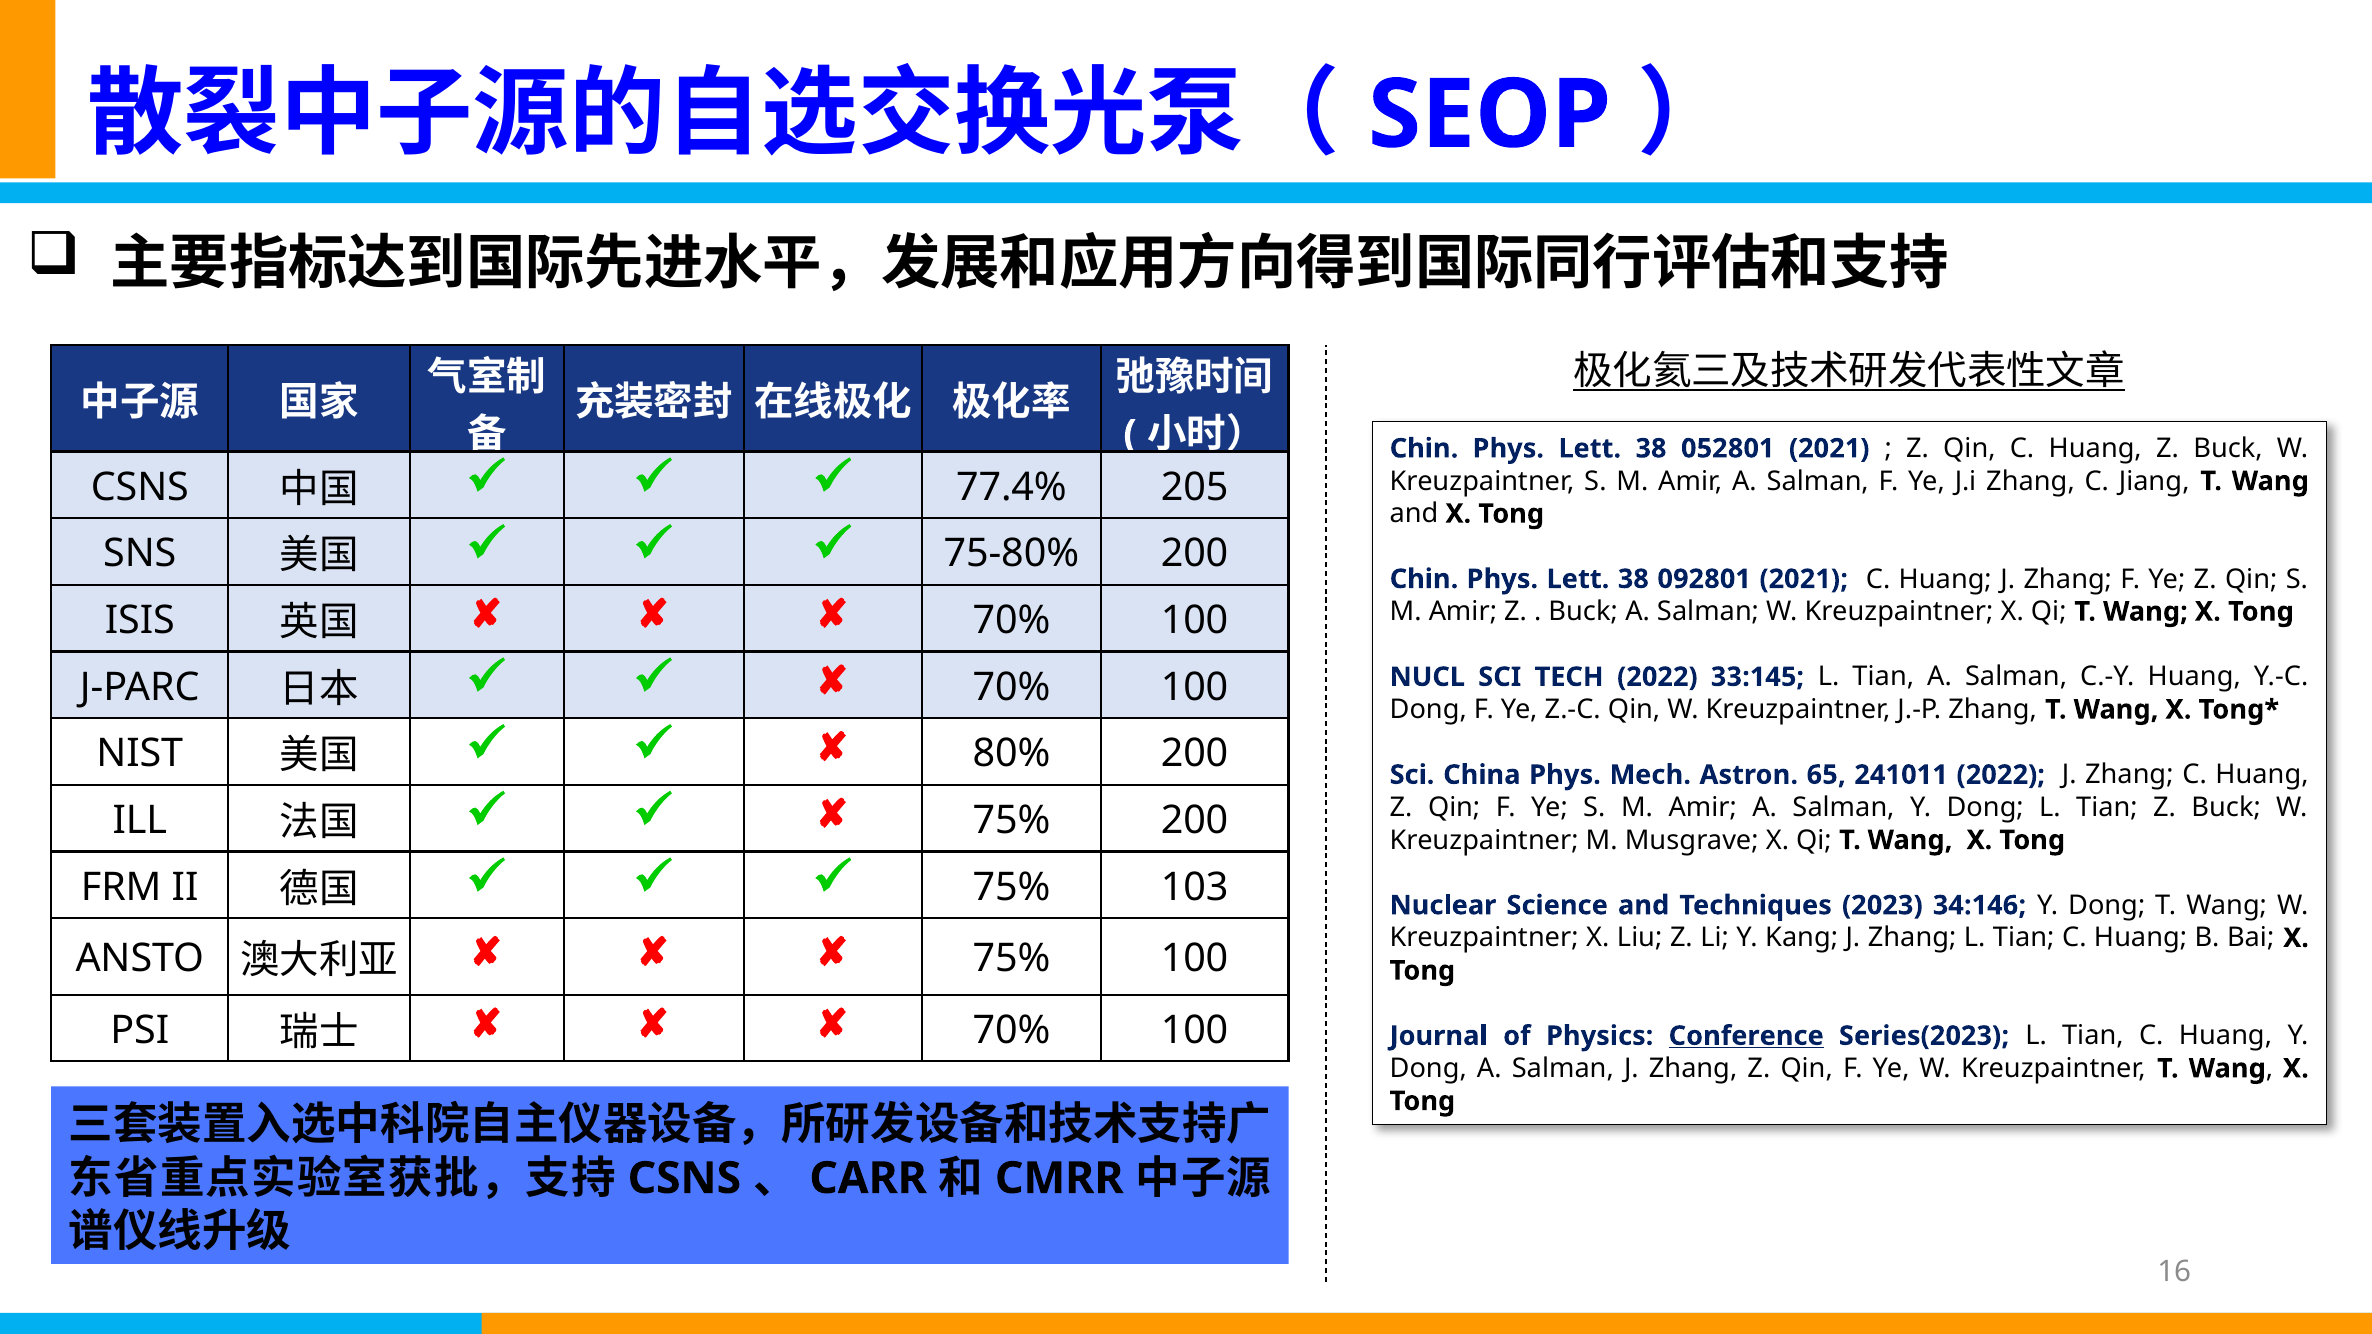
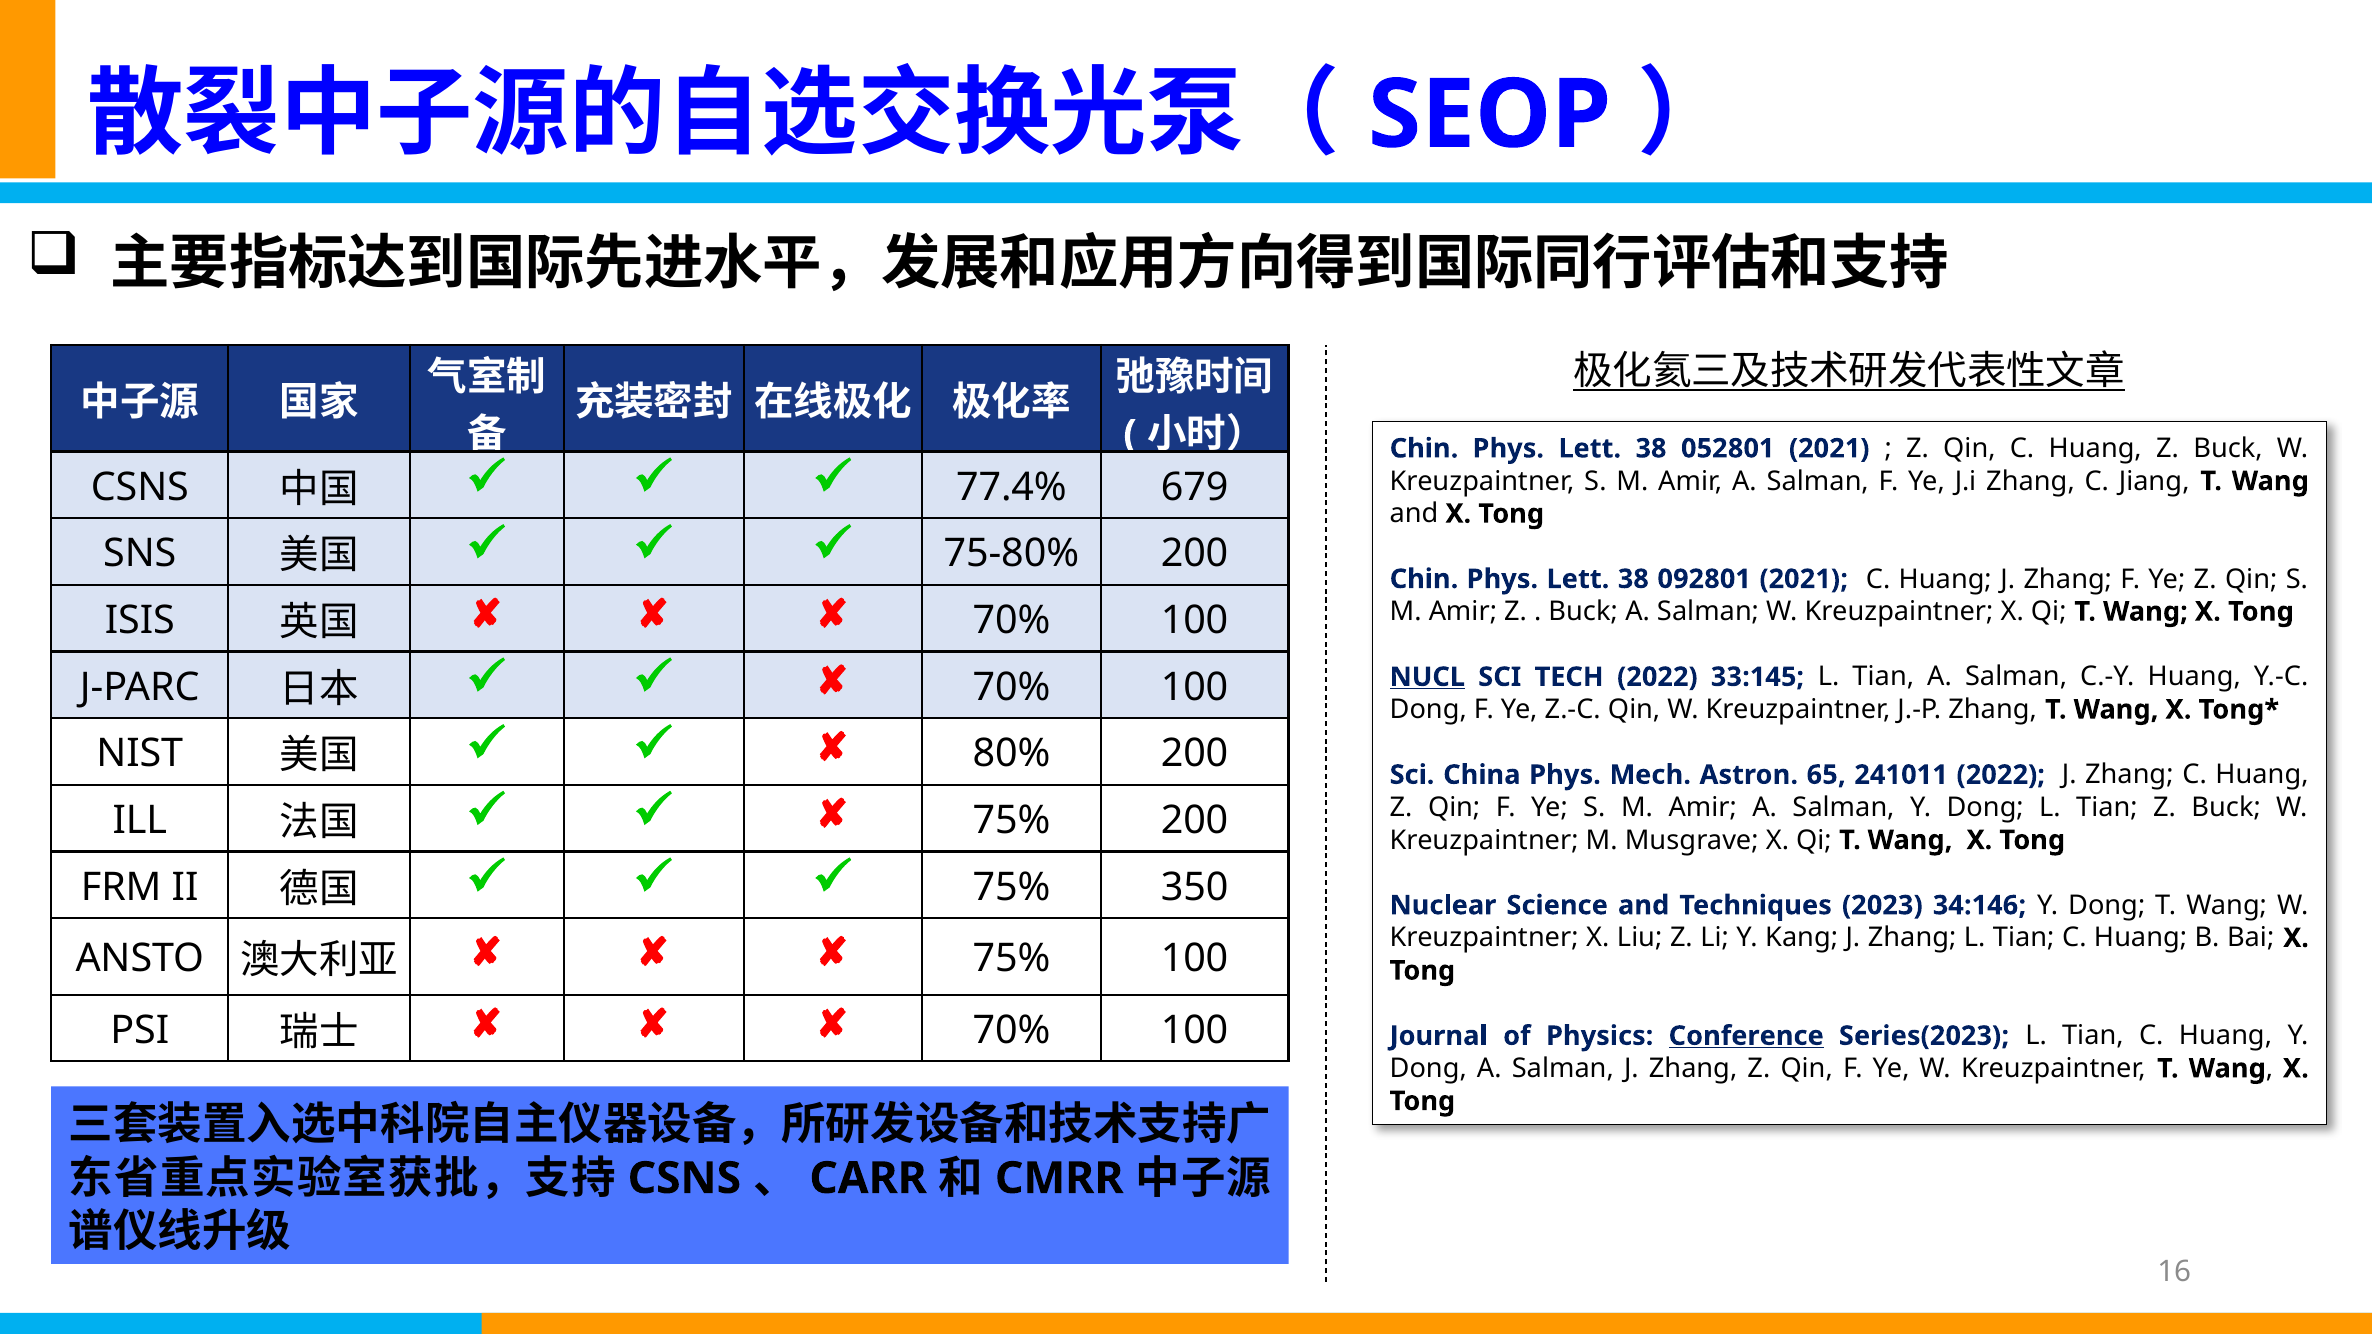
205: 205 -> 679 (1195, 487)
NUCL underline: none -> present (1427, 677)
103: 103 -> 350 (1195, 887)
